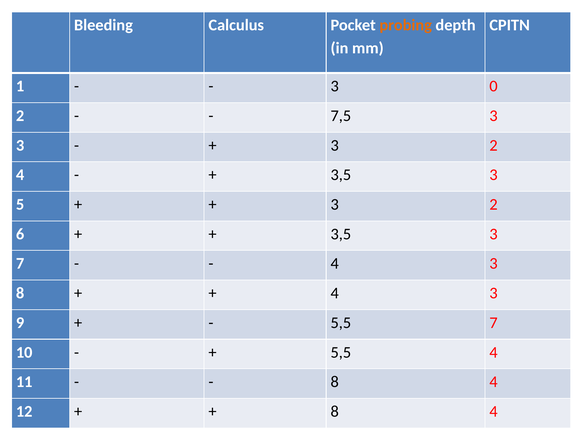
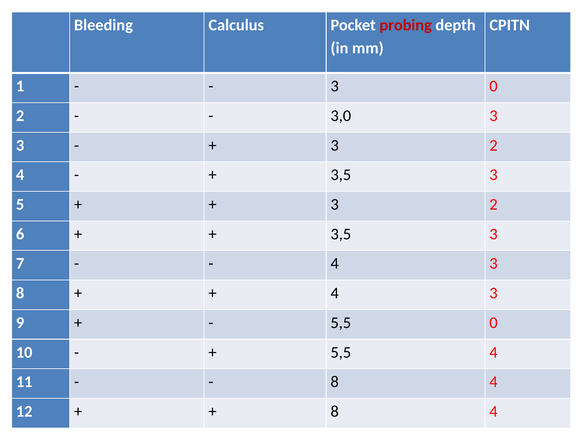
probing colour: orange -> red (406, 25)
7,5: 7,5 -> 3,0 (341, 116)
5,5 7: 7 -> 0 (493, 323)
